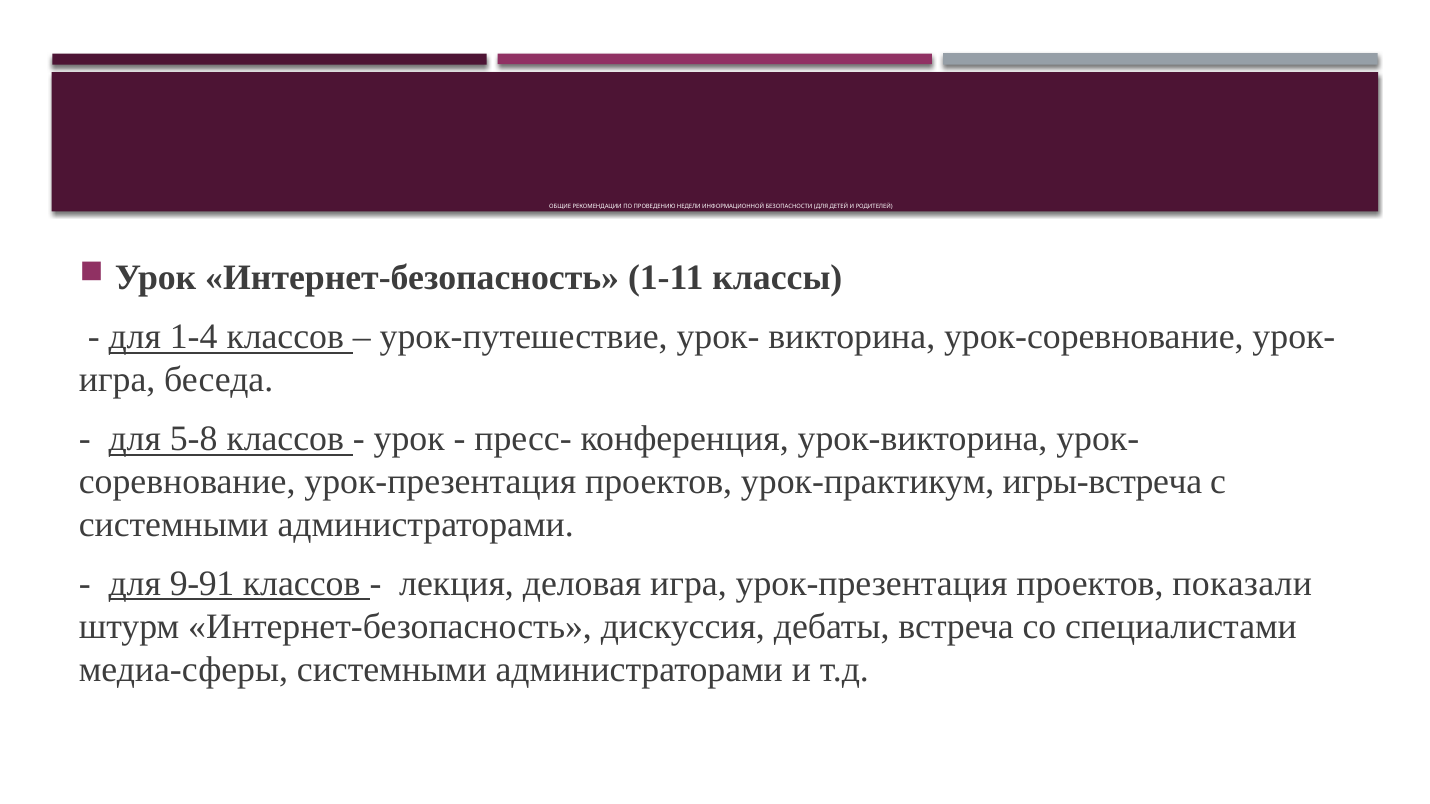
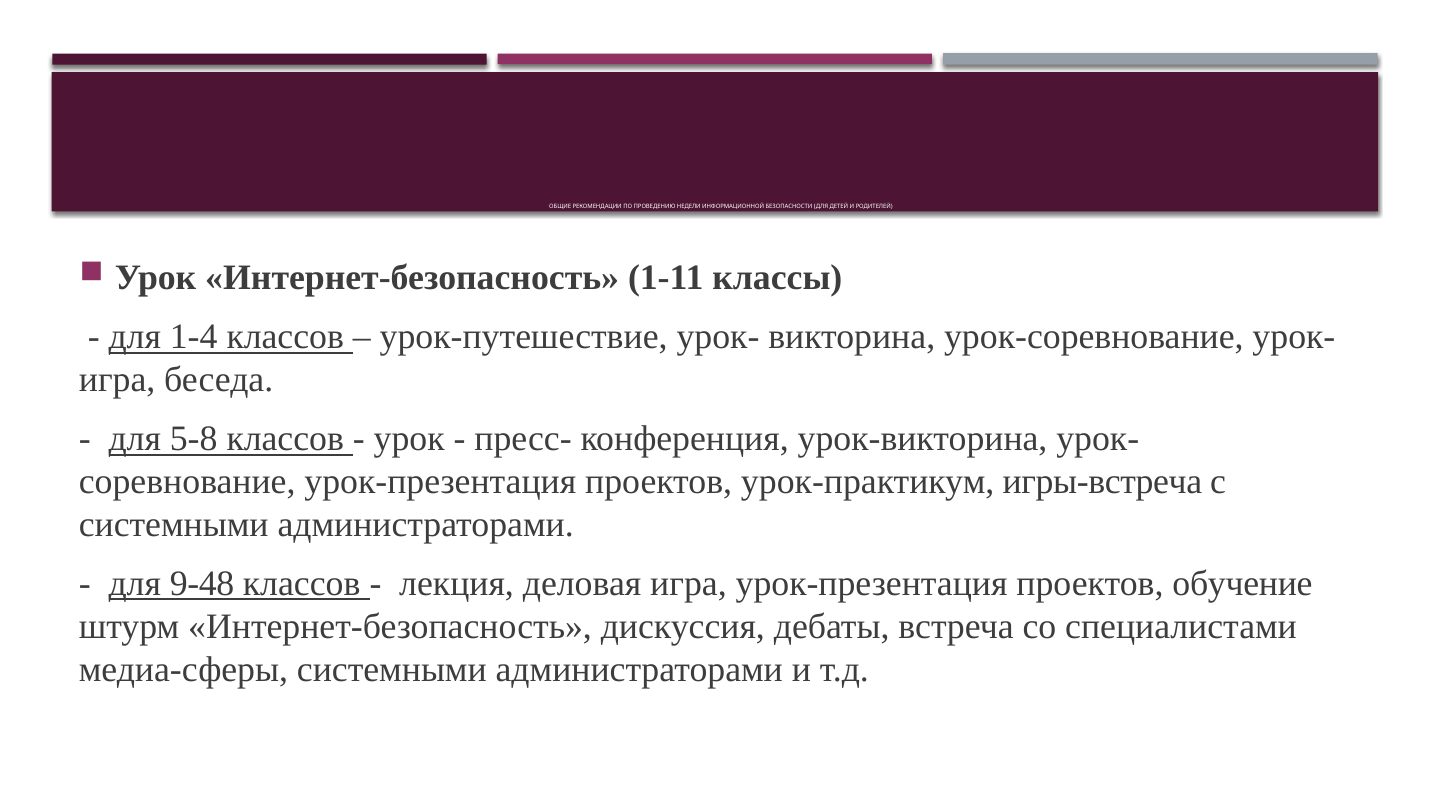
9-91: 9-91 -> 9-48 (202, 584)
показали: показали -> обучение (1242, 584)
